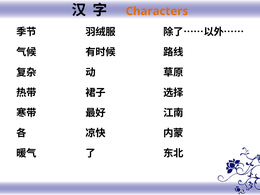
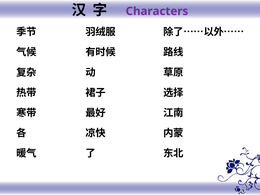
Characters colour: orange -> purple (157, 11)
